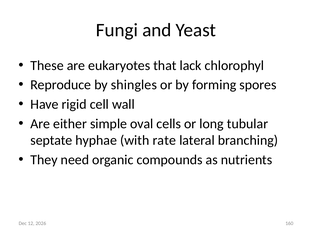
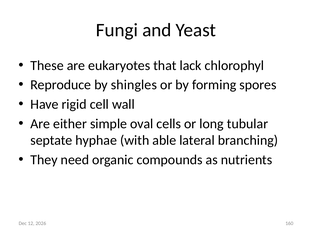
rate: rate -> able (164, 140)
